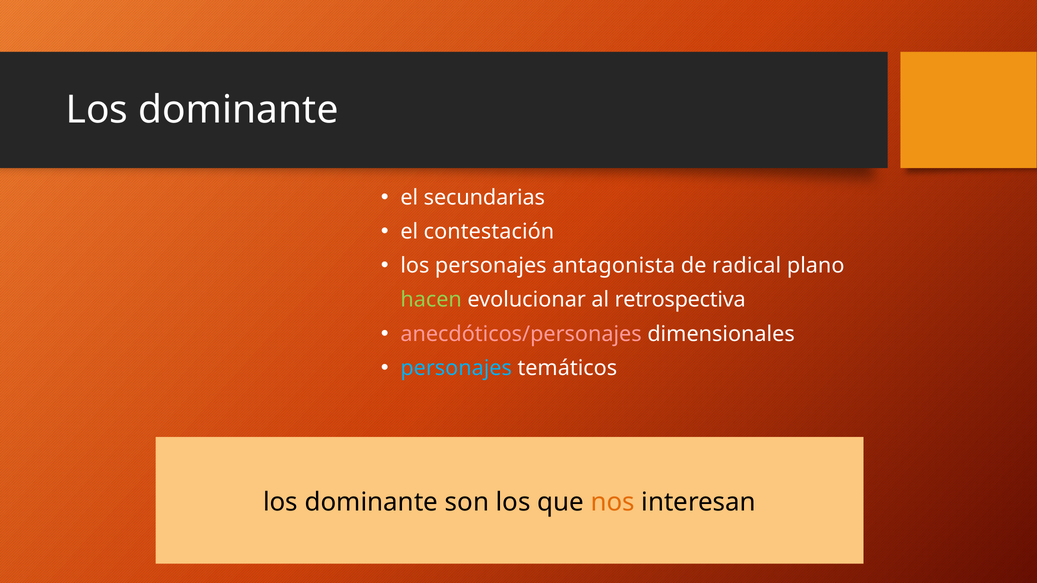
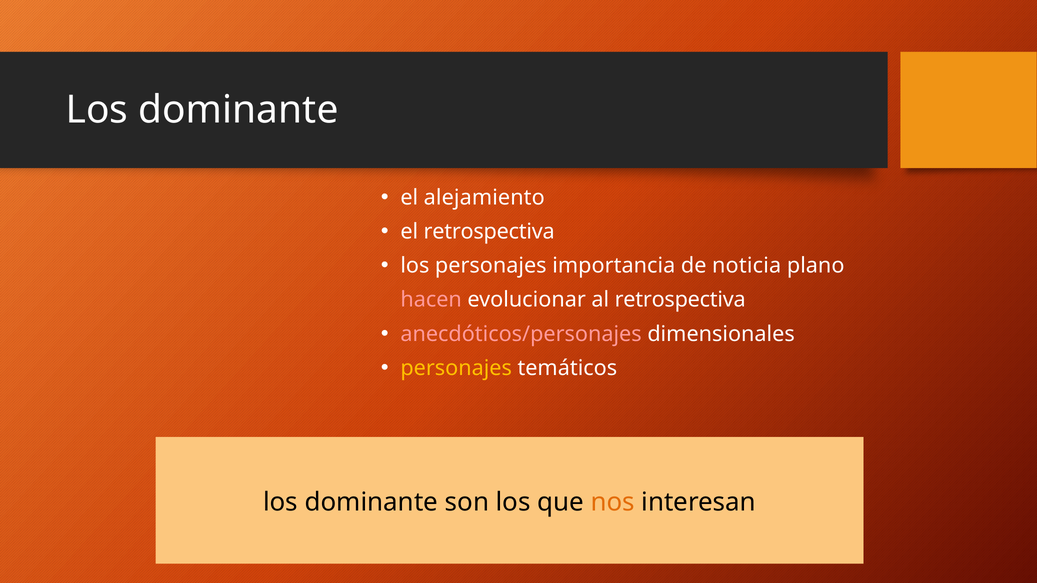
secundarias: secundarias -> alejamiento (484, 197)
el contestación: contestación -> retrospectiva (489, 232)
antagonista: antagonista -> importancia (614, 266)
radical: radical -> noticia (747, 266)
hacen colour: light green -> pink (431, 300)
personajes colour: light blue -> yellow (456, 368)
